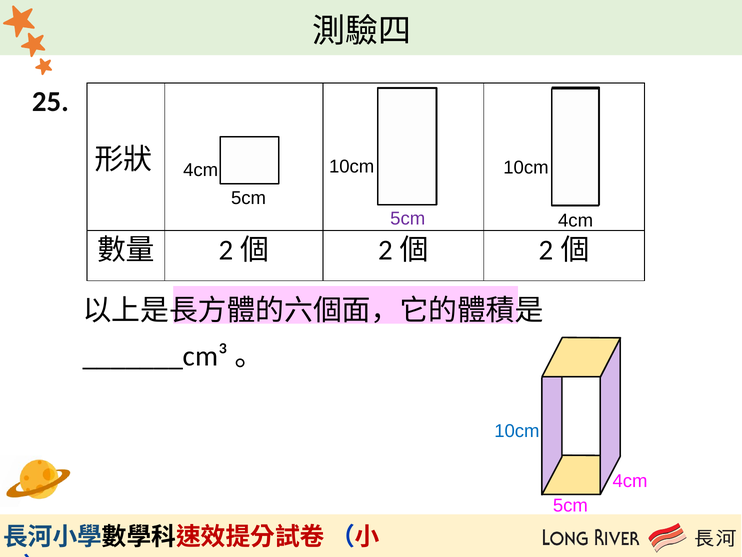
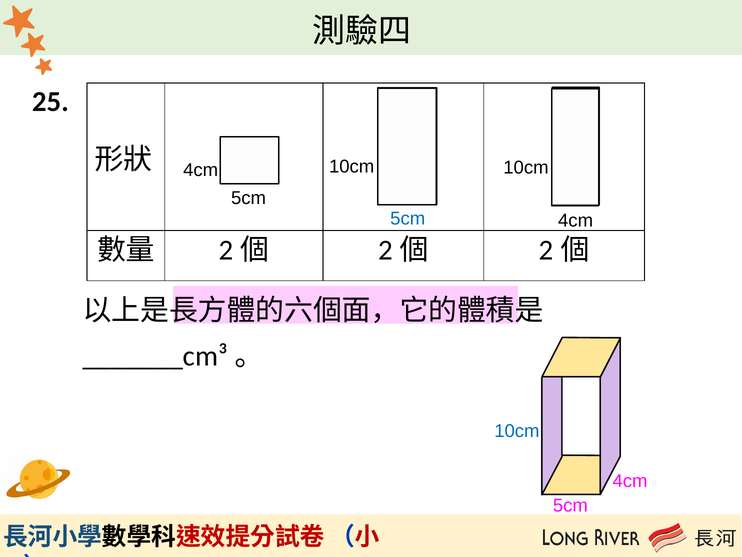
5cm colour: purple -> blue (408, 219)
